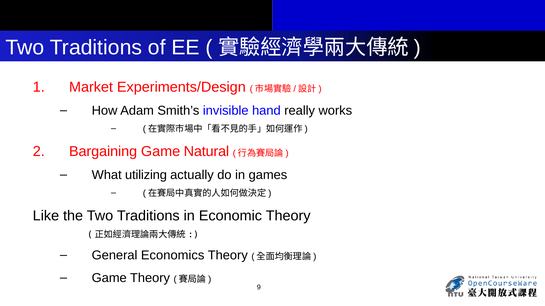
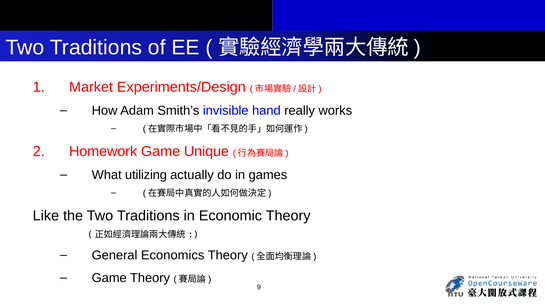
Bargaining: Bargaining -> Homework (103, 152)
Natural: Natural -> Unique (206, 152)
